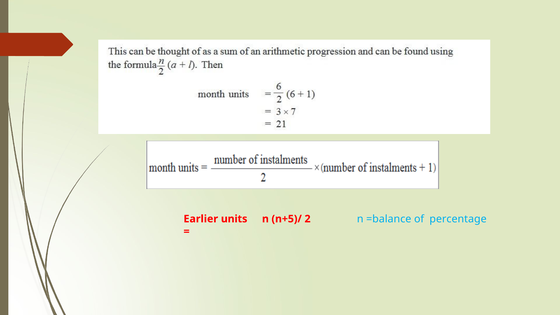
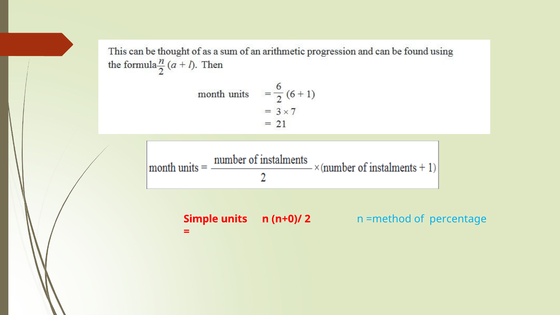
Earlier: Earlier -> Simple (201, 219)
n+5)/: n+5)/ -> n+0)/ (287, 219)
=balance: =balance -> =method (389, 219)
